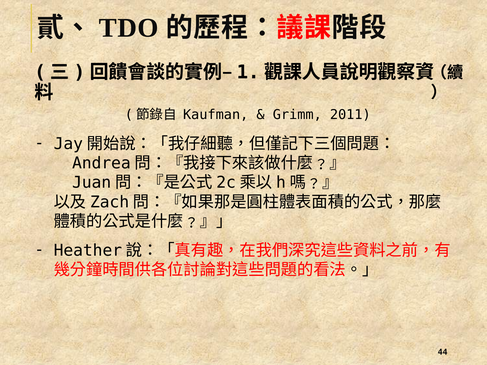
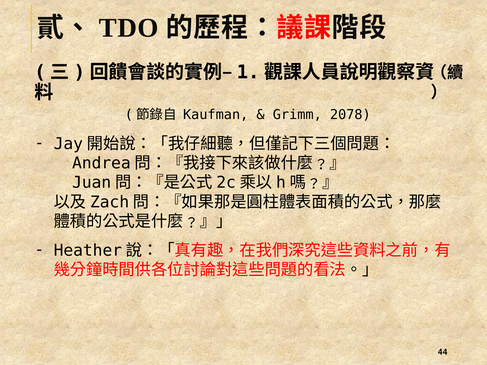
2011: 2011 -> 2078 (350, 115)
